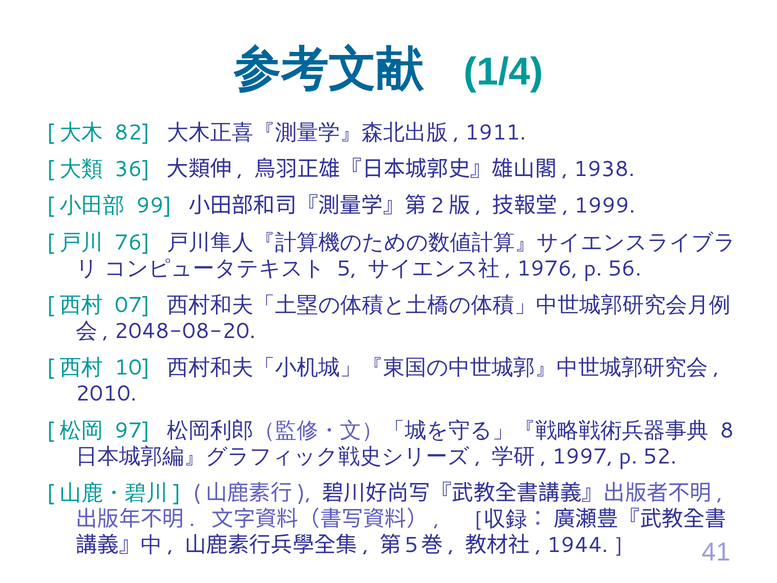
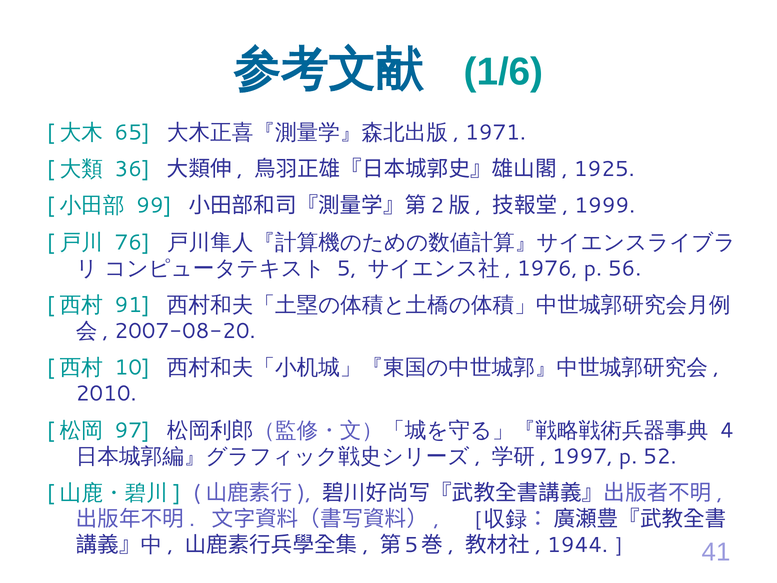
1/4: 1/4 -> 1/6 (503, 72)
82: 82 -> 65 (132, 132)
1911: 1911 -> 1971 (496, 132)
1938: 1938 -> 1925 (604, 169)
07: 07 -> 91 (132, 305)
2048-08-20: 2048-08-20 -> 2007-08-20 (185, 331)
8: 8 -> 4 (727, 430)
